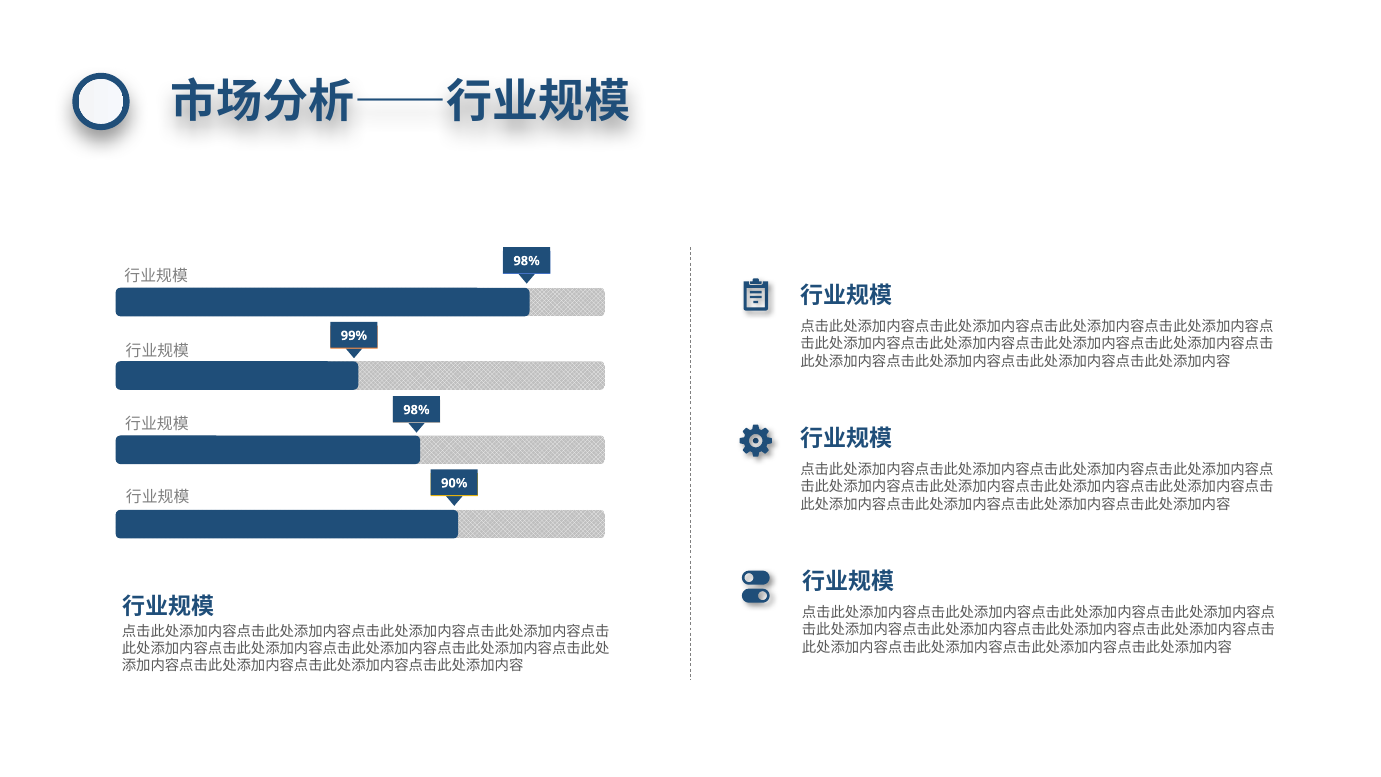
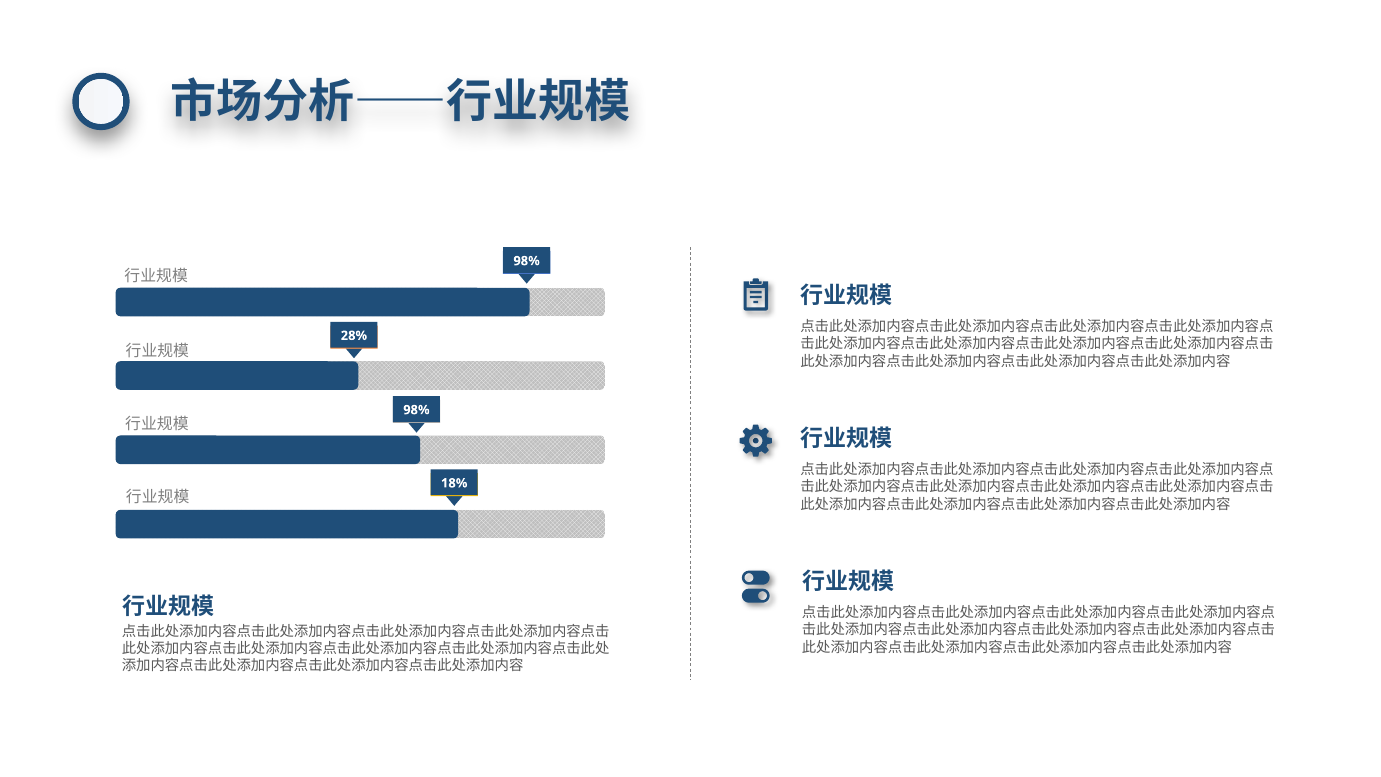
99%: 99% -> 28% (354, 336)
90%: 90% -> 18% (454, 483)
